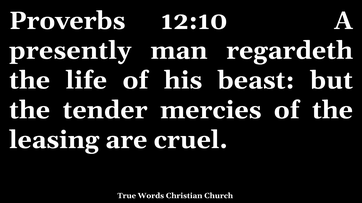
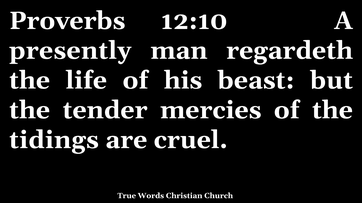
leasing: leasing -> tidings (54, 140)
